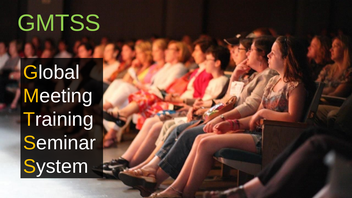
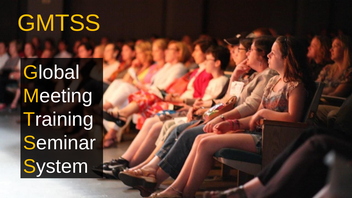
GMTSS colour: light green -> yellow (59, 23)
